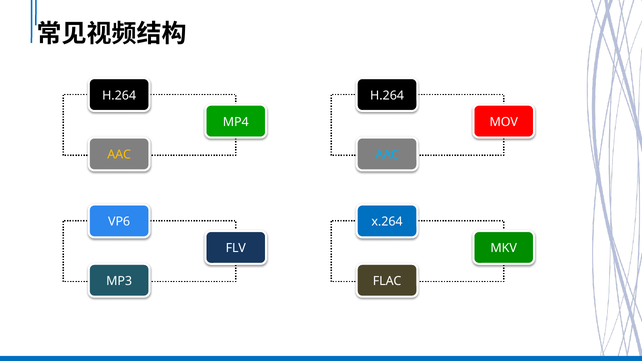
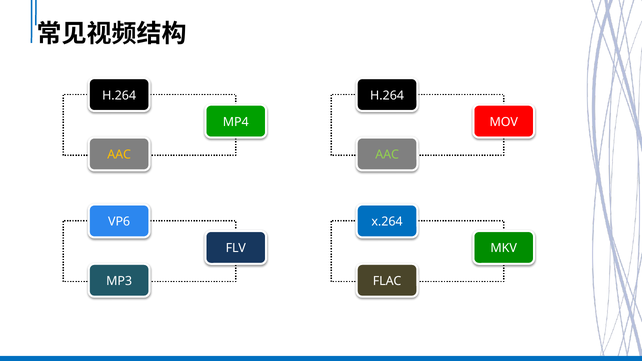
AAC colour: light blue -> light green (387, 155)
